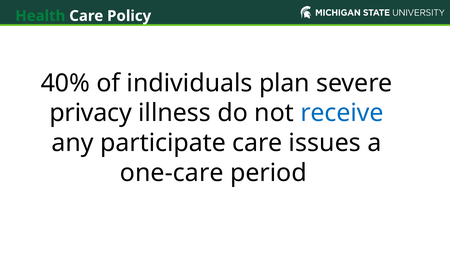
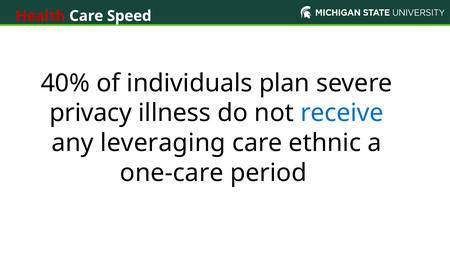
Health colour: green -> red (40, 16)
Policy: Policy -> Speed (129, 16)
participate: participate -> leveraging (163, 143)
issues: issues -> ethnic (325, 143)
